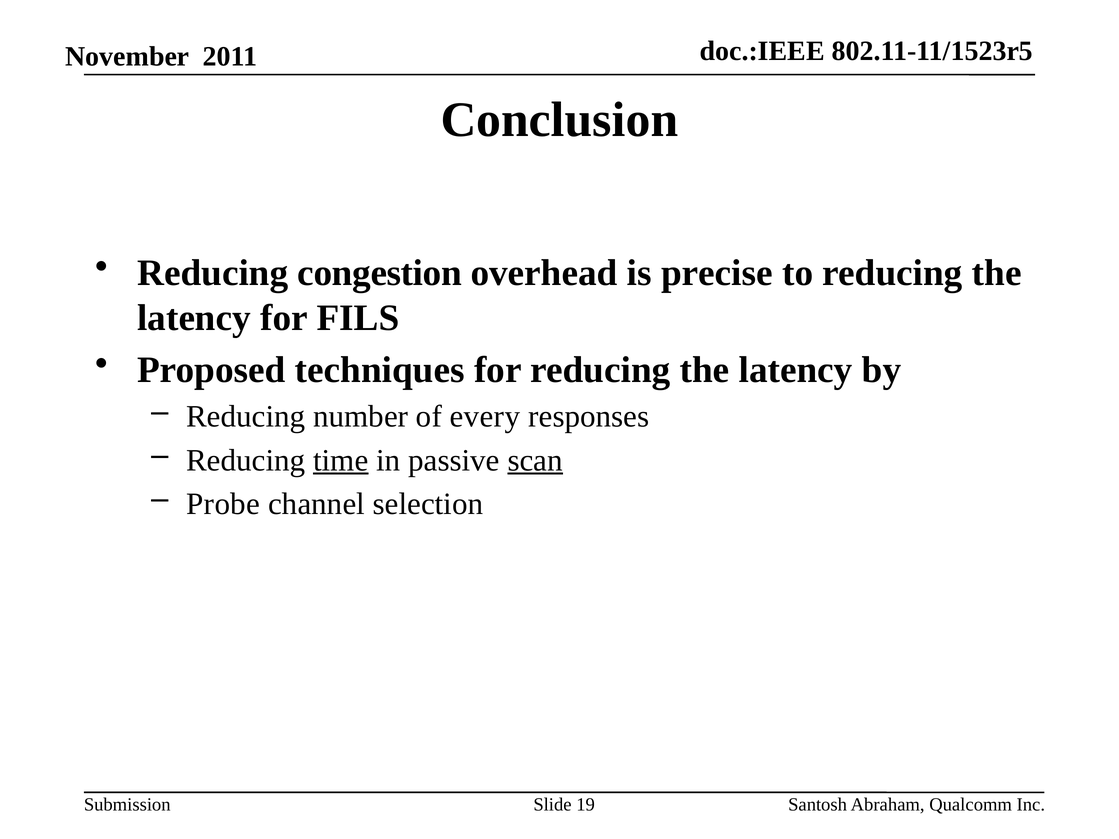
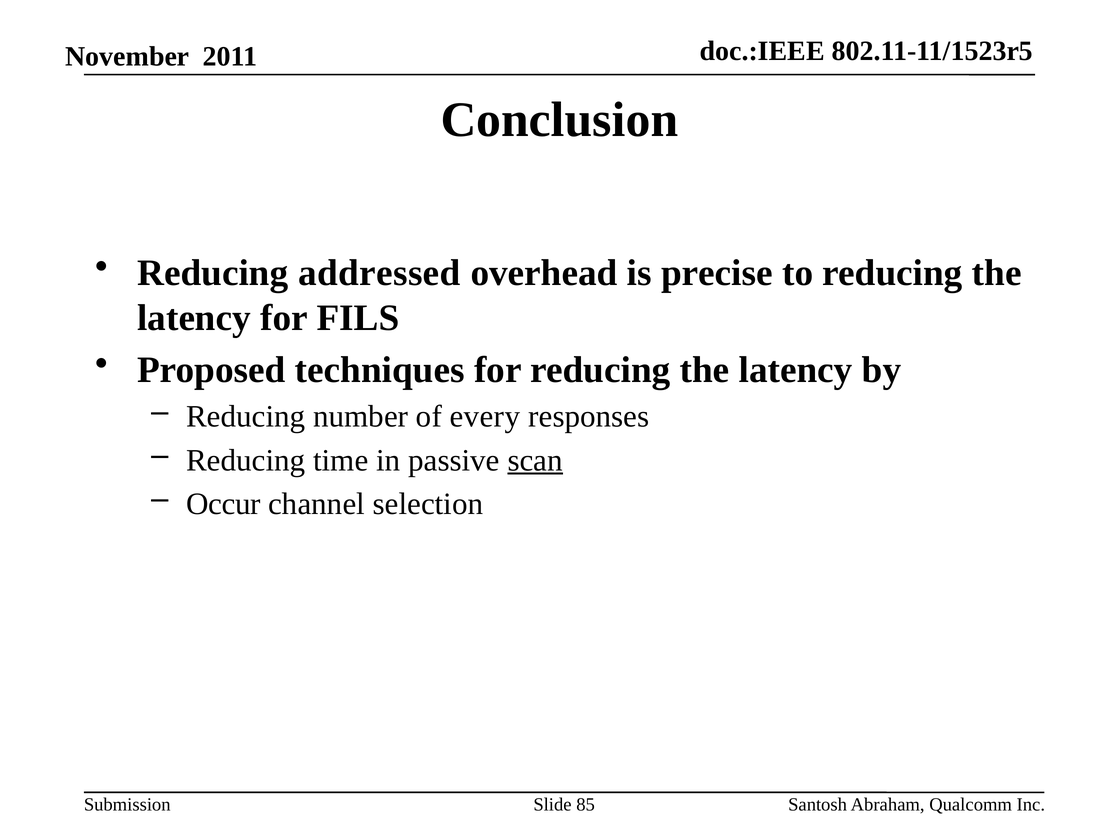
congestion: congestion -> addressed (379, 273)
time underline: present -> none (341, 460)
Probe: Probe -> Occur (223, 504)
19: 19 -> 85 (586, 805)
